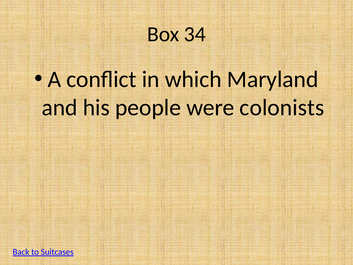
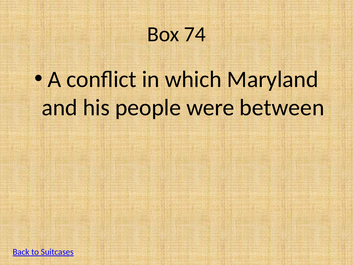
34: 34 -> 74 (195, 34)
colonists: colonists -> between (282, 108)
